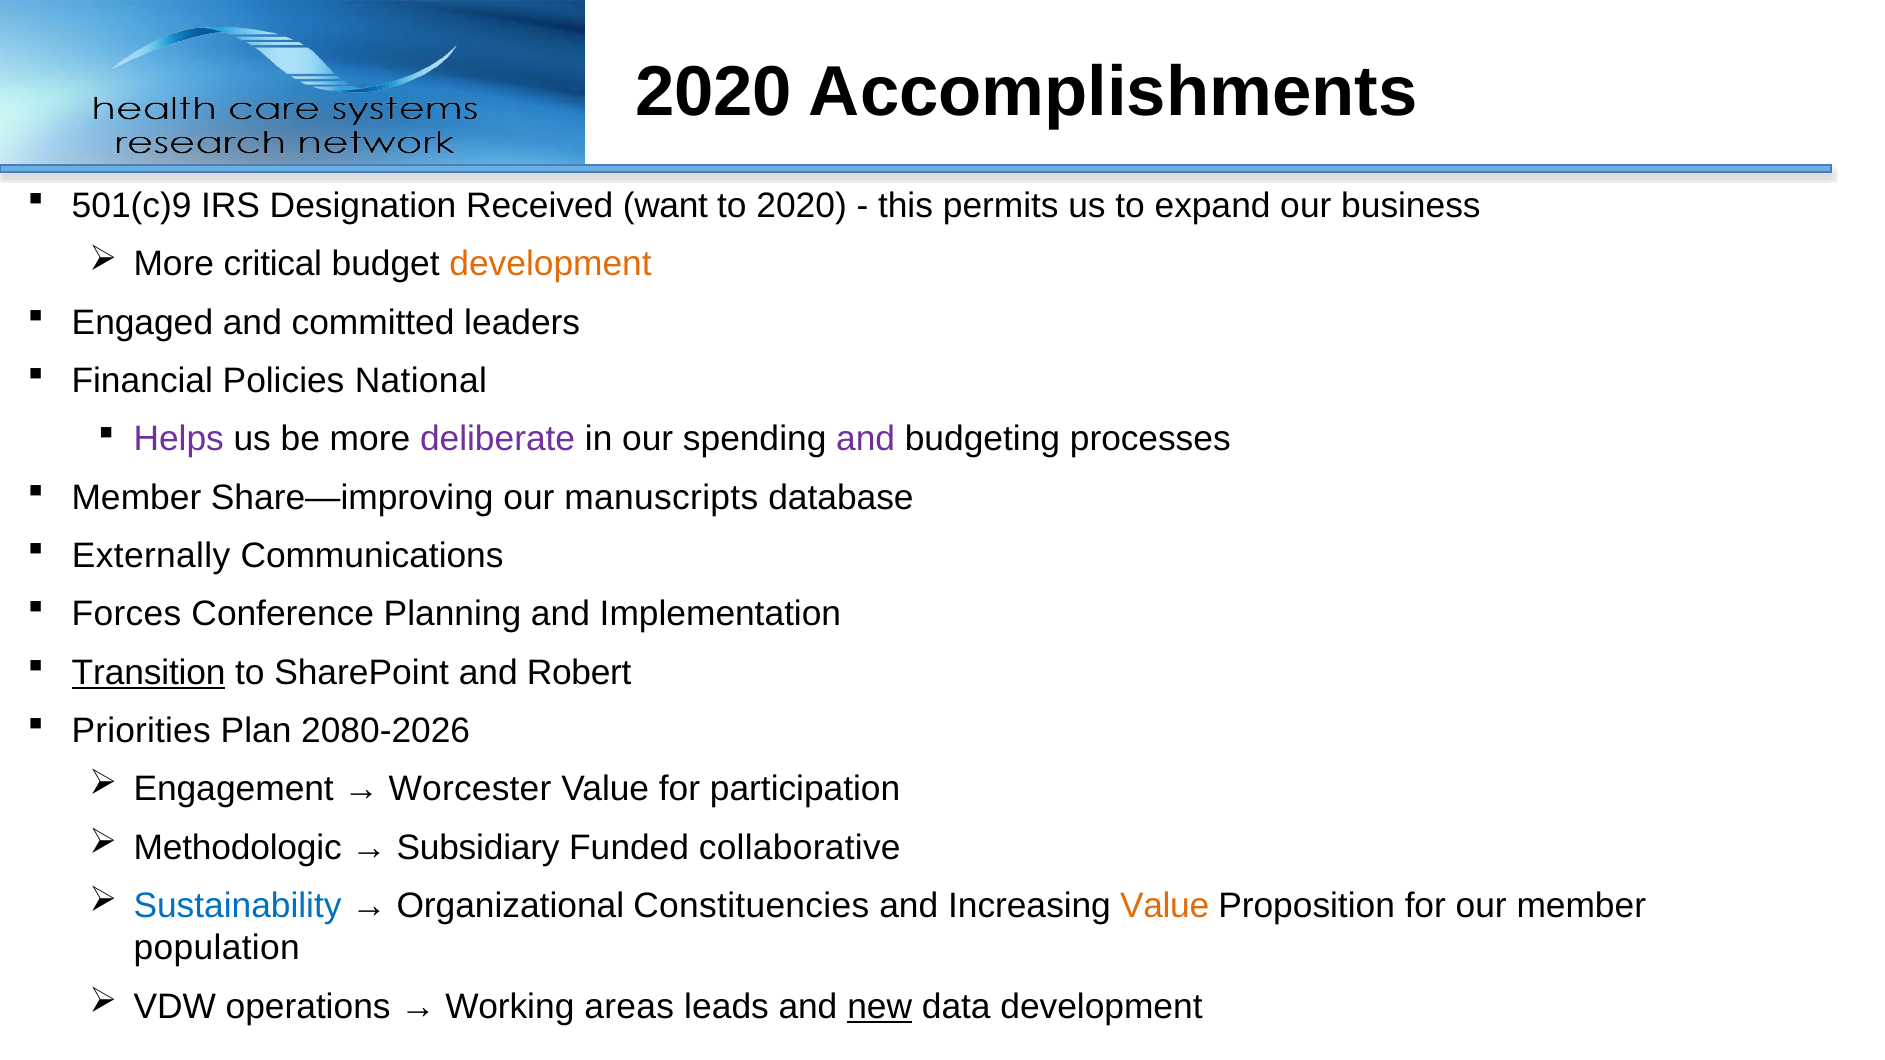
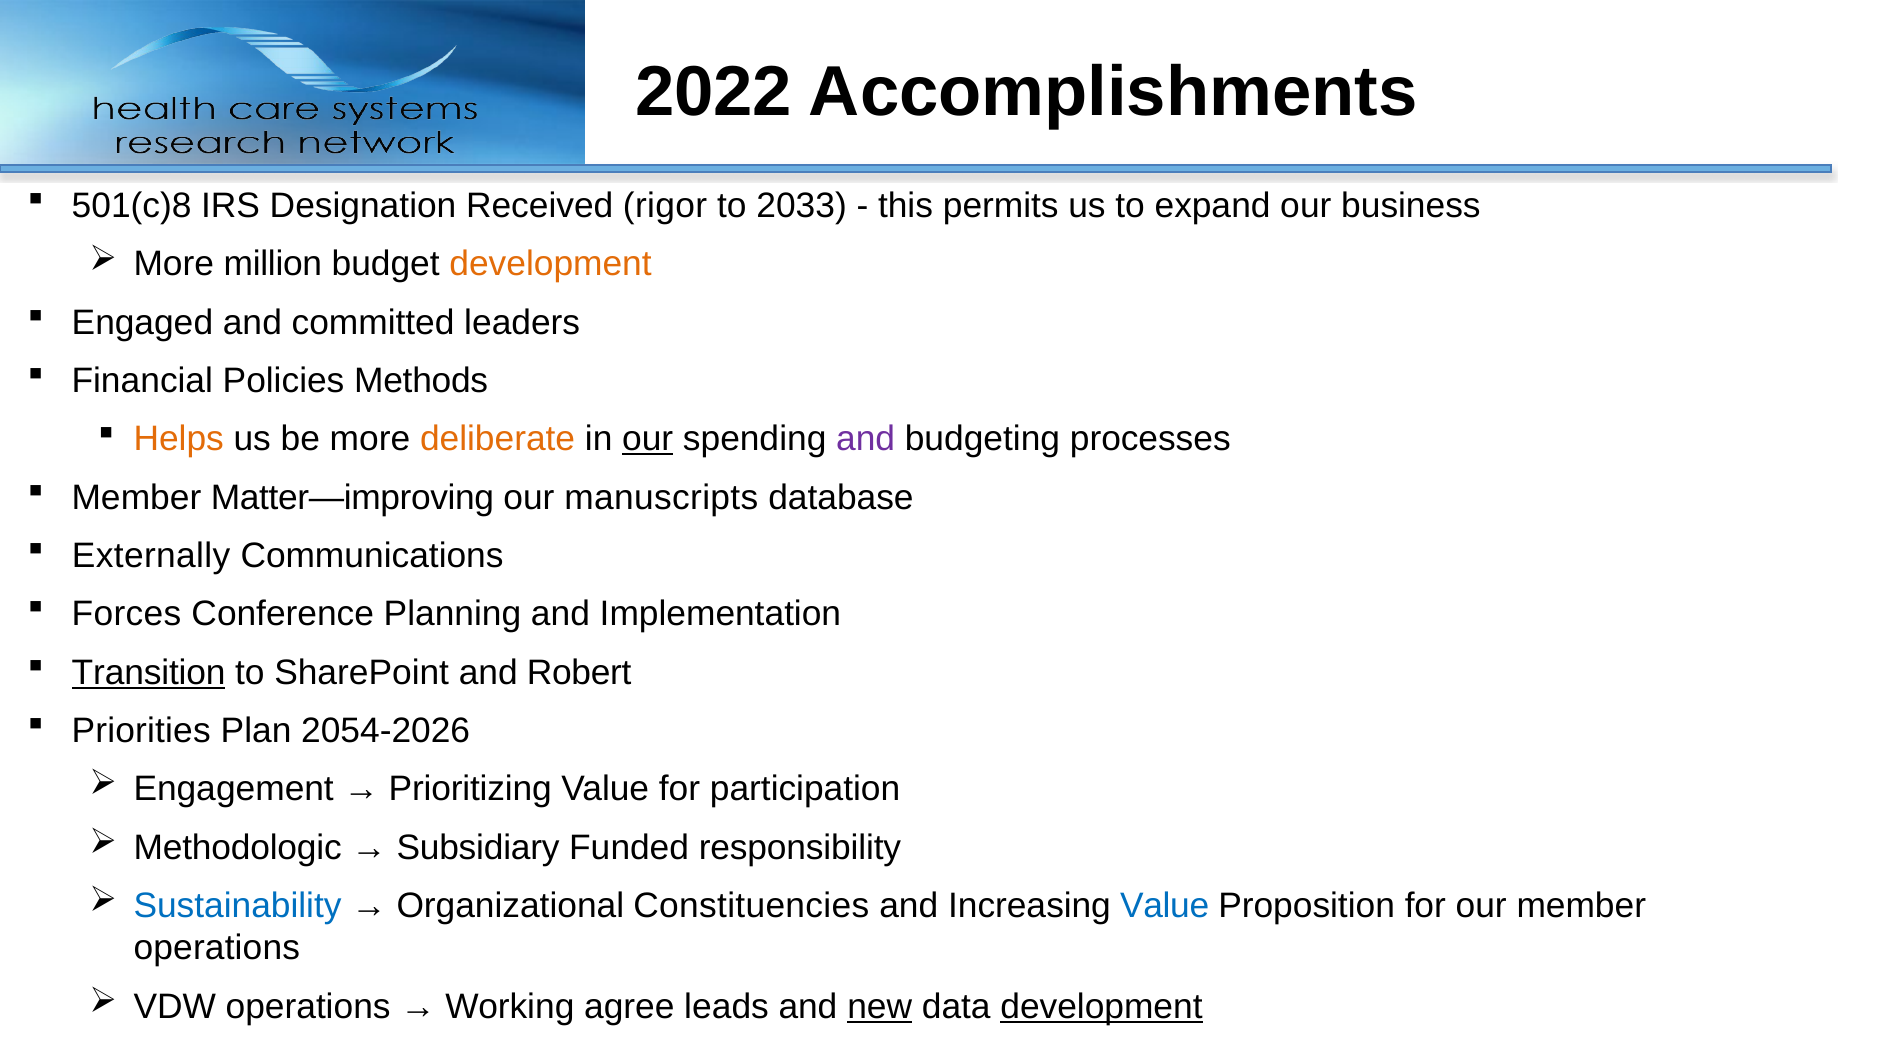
2020: 2020 -> 2022 (714, 92)
501(c)9: 501(c)9 -> 501(c)8 (132, 206)
want: want -> rigor (665, 206)
to 2020: 2020 -> 2033 (802, 206)
critical: critical -> million (273, 264)
National: National -> Methods (421, 381)
Helps colour: purple -> orange (179, 439)
deliberate colour: purple -> orange (498, 439)
our underline: none -> present (648, 439)
Share—improving: Share—improving -> Matter—improving (352, 498)
2080-2026: 2080-2026 -> 2054-2026 (386, 731)
Worcester: Worcester -> Prioritizing (470, 789)
collaborative: collaborative -> responsibility (800, 848)
Value colour: orange -> blue (1165, 906)
population: population -> operations (217, 948)
areas: areas -> agree (629, 1007)
development underline: none -> present (1101, 1007)
